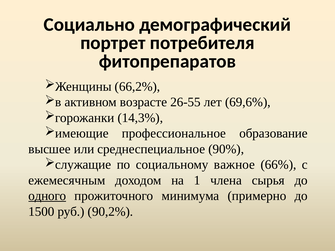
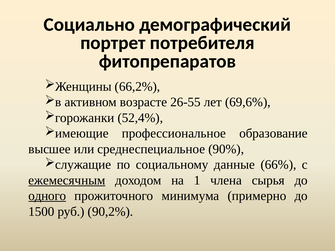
14,3%: 14,3% -> 52,4% (140, 118)
важное: важное -> данные (234, 165)
ежемесячным underline: none -> present (67, 180)
